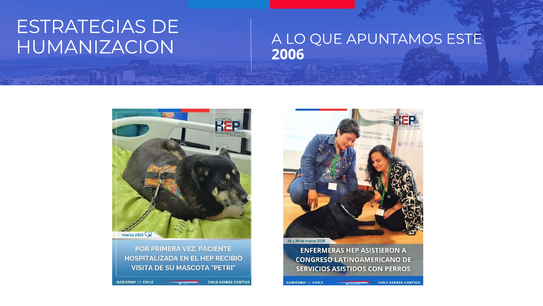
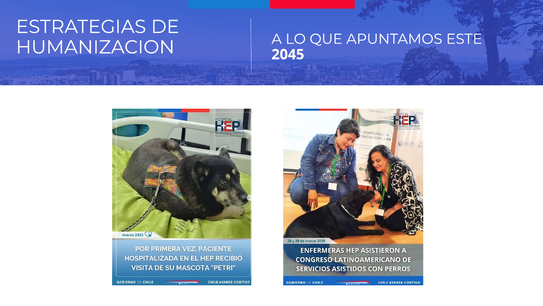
2006: 2006 -> 2045 (288, 54)
